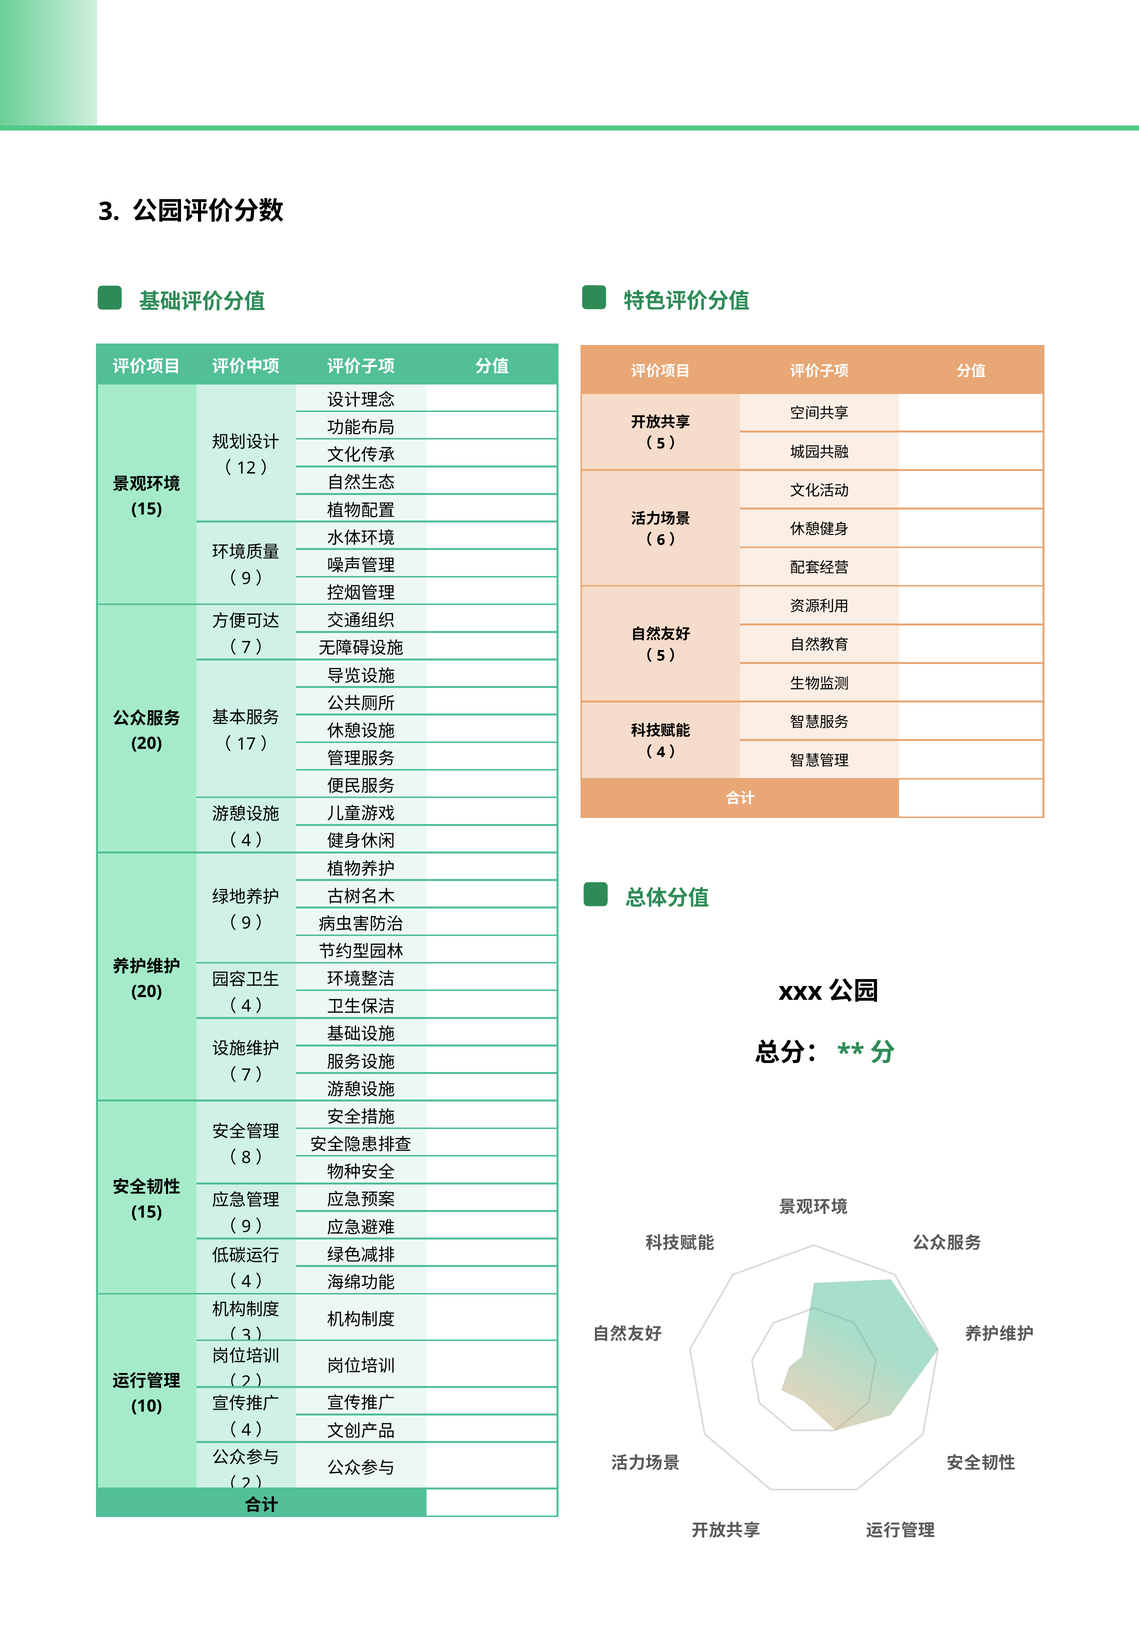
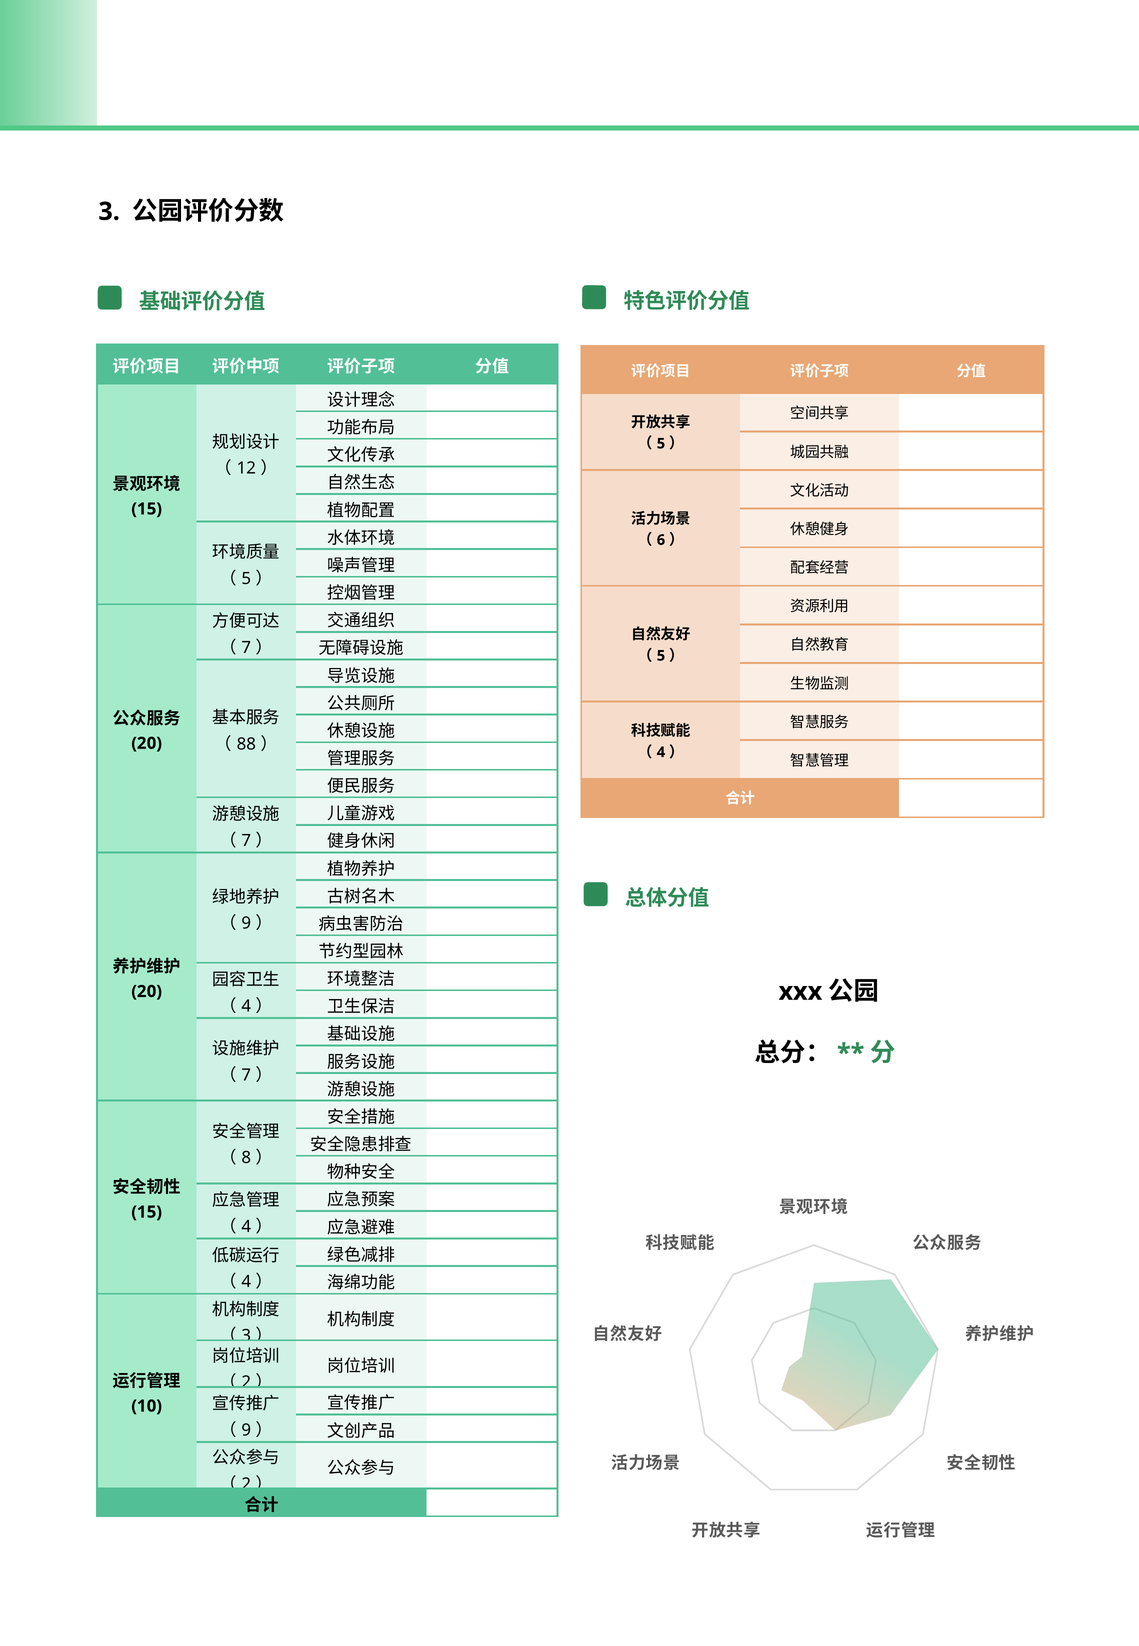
9: 9 -> 5 (246, 578)
17: 17 -> 88 (246, 744)
4: 4 -> 7 (246, 840)
9: 9 -> 4 (246, 1226)
4: 4 -> 9 (246, 1430)
